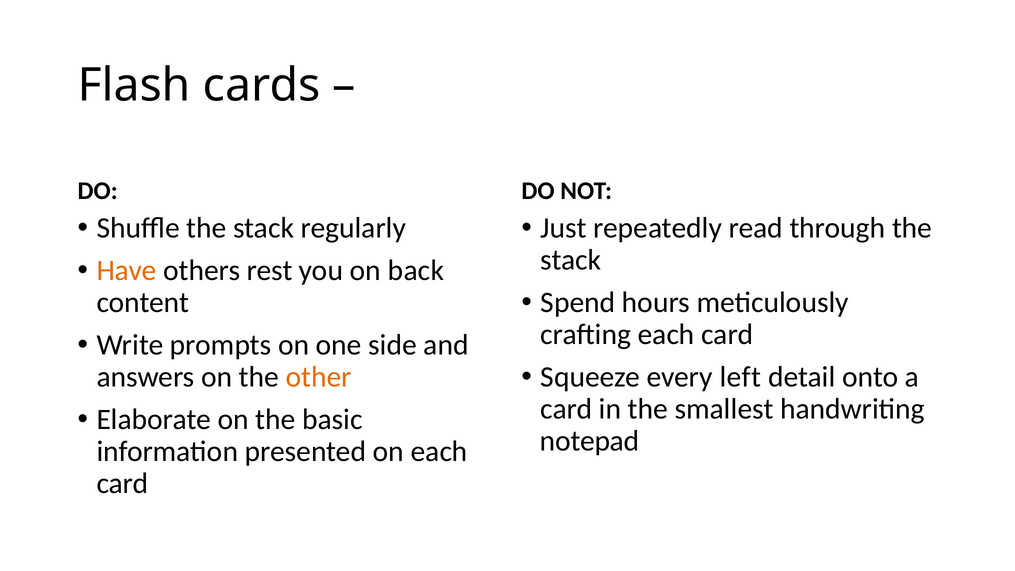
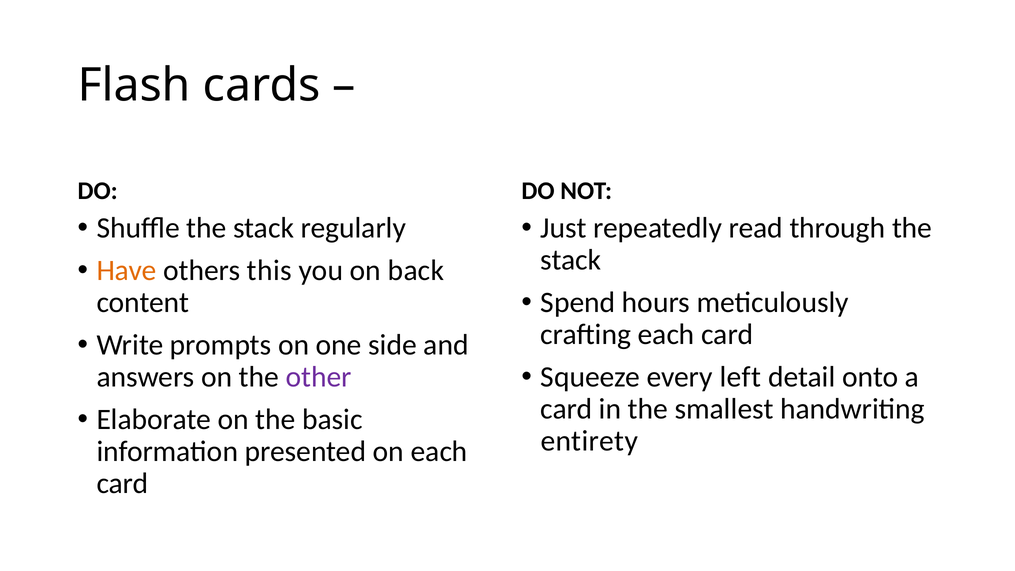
rest: rest -> this (269, 271)
other colour: orange -> purple (319, 377)
notepad: notepad -> entirety (589, 441)
